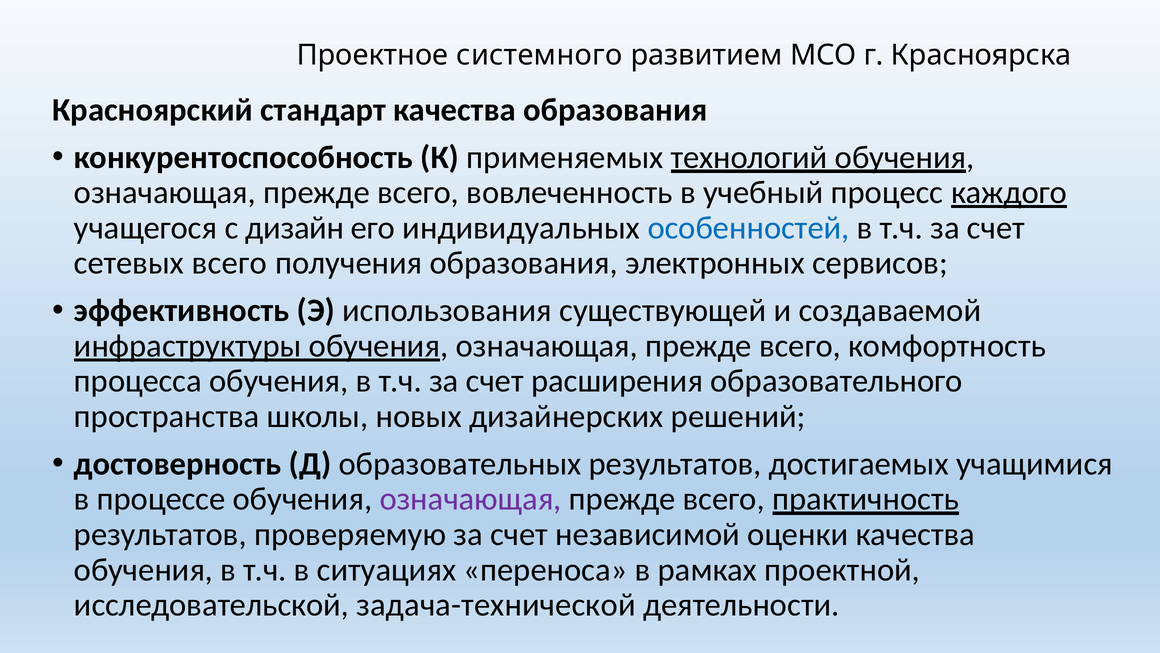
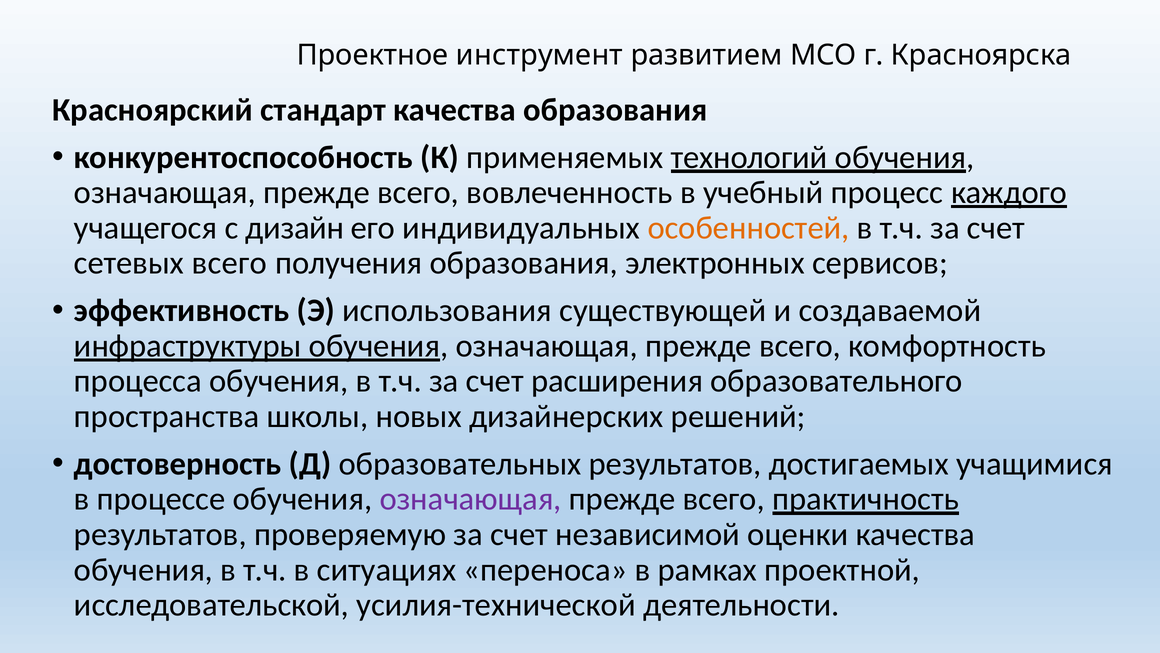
системного: системного -> инструмент (539, 55)
особенностей colour: blue -> orange (749, 228)
задача-технической: задача-технической -> усилия-технической (496, 605)
